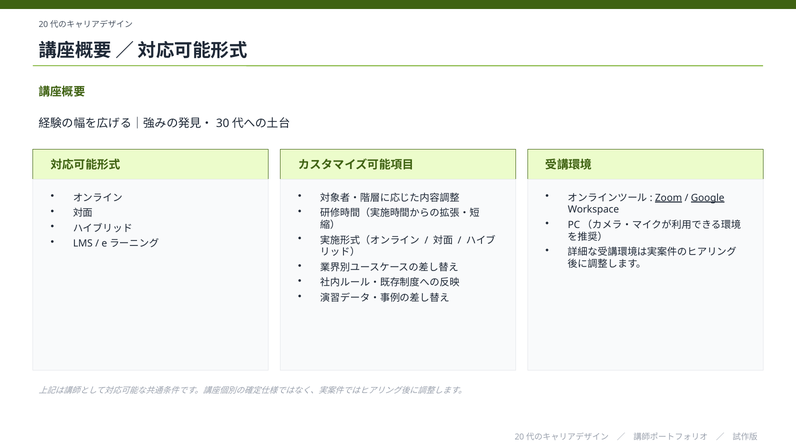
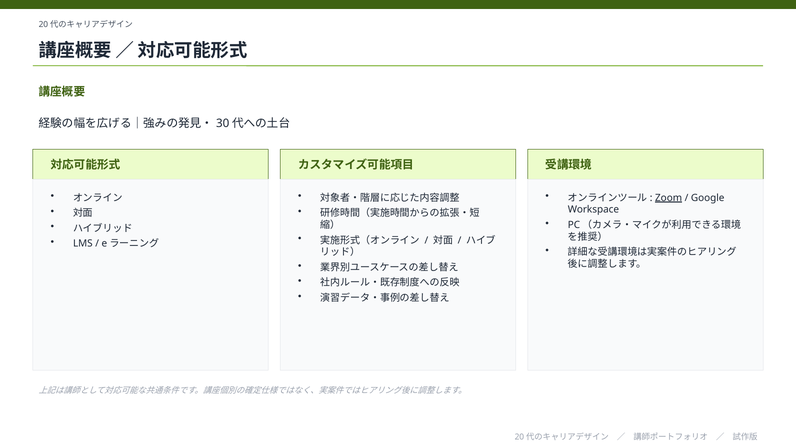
Google underline: present -> none (708, 198)
